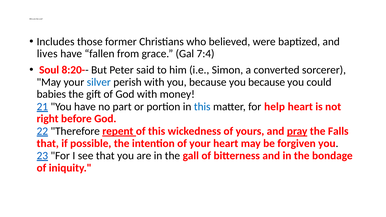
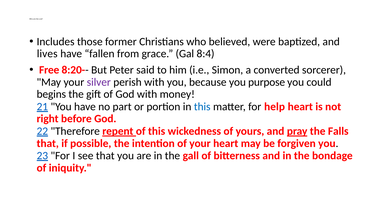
7:4: 7:4 -> 8:4 (206, 54)
Soul: Soul -> Free (49, 70)
silver colour: blue -> purple (99, 82)
because you because: because -> purpose (267, 82)
babies: babies -> begins (51, 94)
